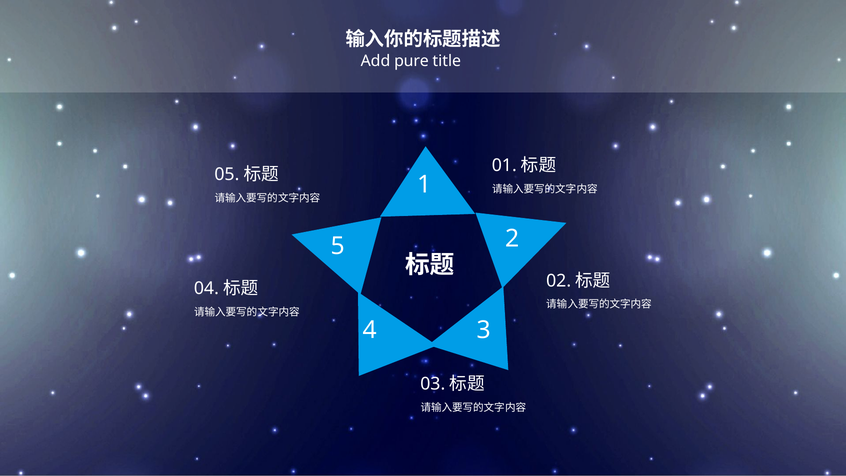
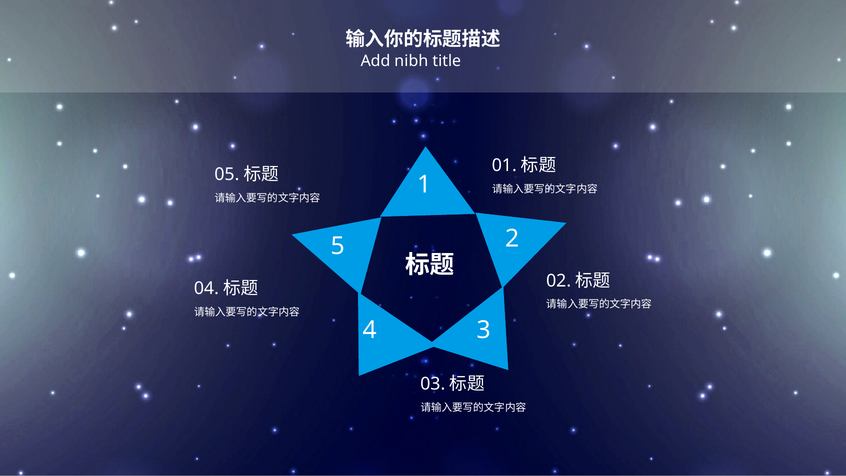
pure: pure -> nibh (411, 61)
